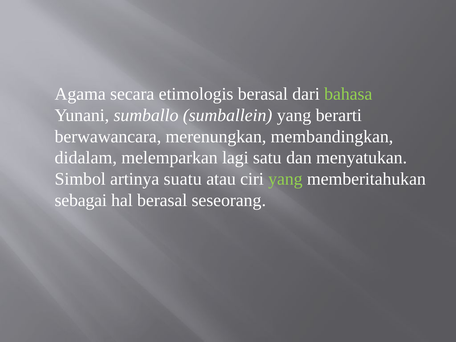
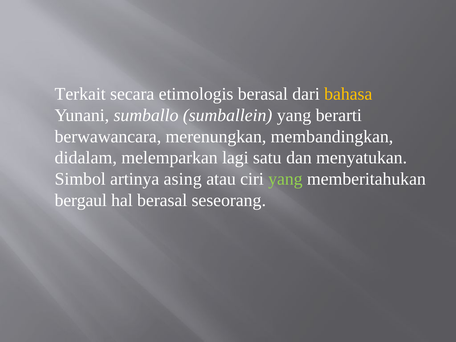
Agama: Agama -> Terkait (80, 94)
bahasa colour: light green -> yellow (348, 94)
suatu: suatu -> asing (183, 179)
sebagai: sebagai -> bergaul (81, 200)
